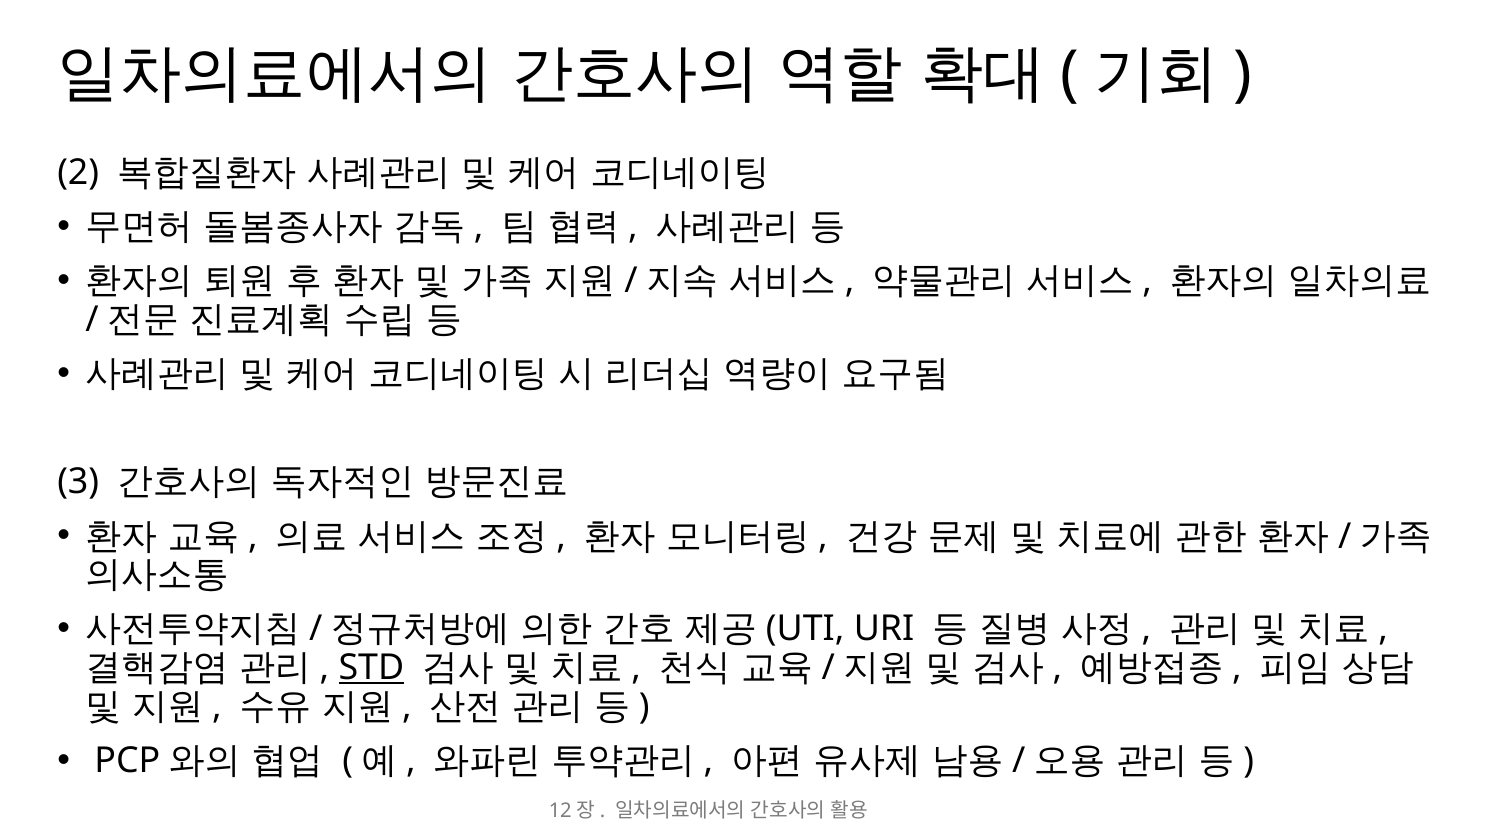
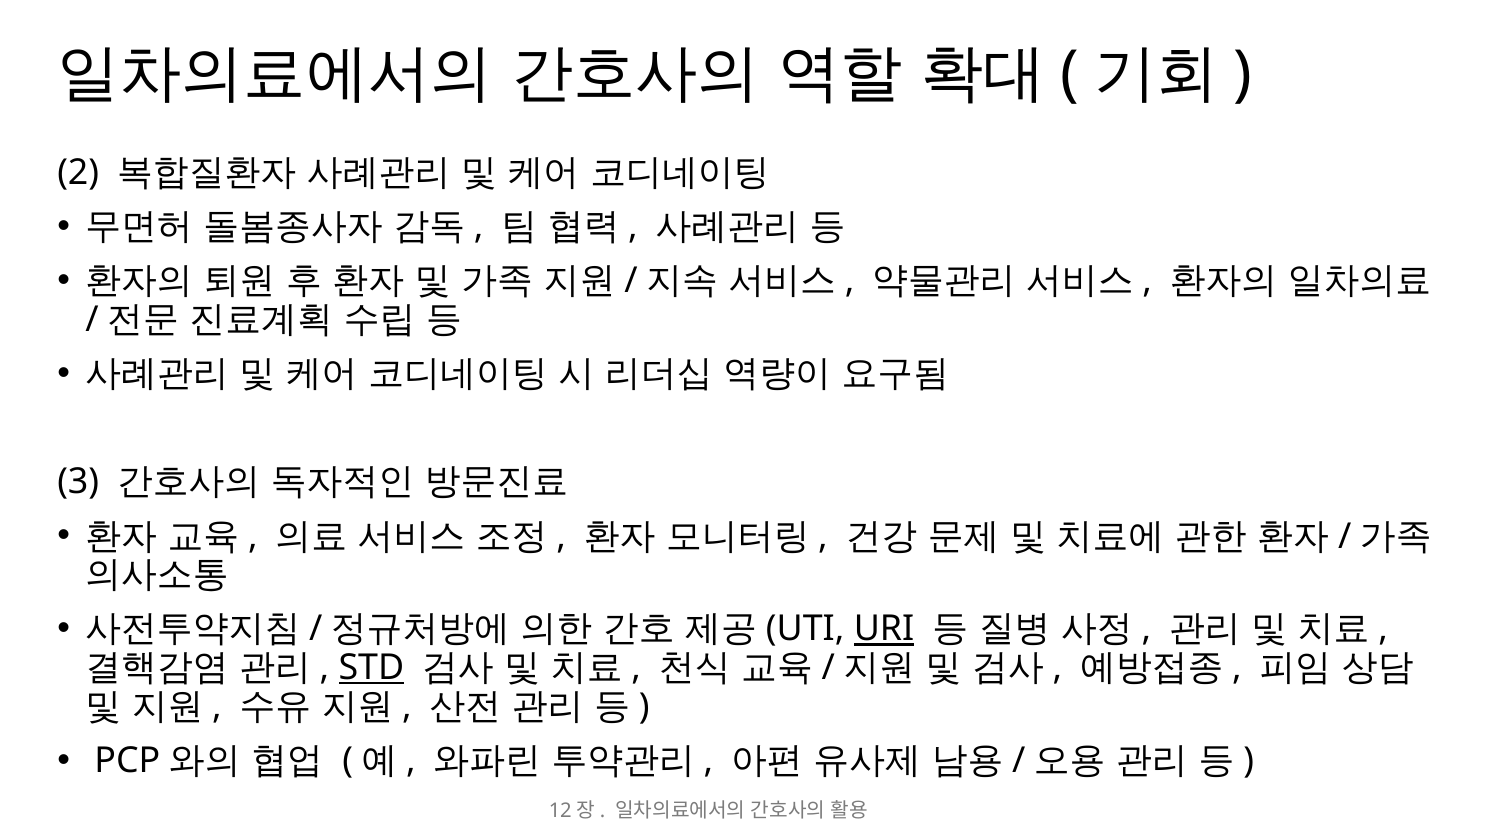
URI underline: none -> present (884, 629)
